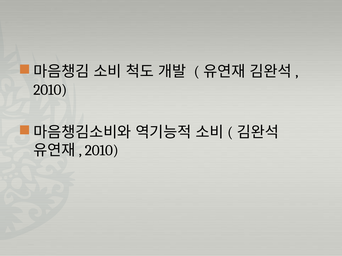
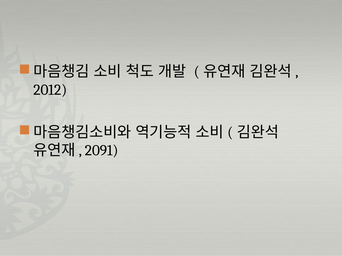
2010: 2010 -> 2012 (50, 90)
2010: 2010 -> 2091 (102, 151)
